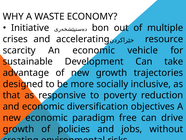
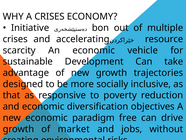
A WASTE: WASTE -> CRISES (49, 17)
policies: policies -> market (74, 128)
